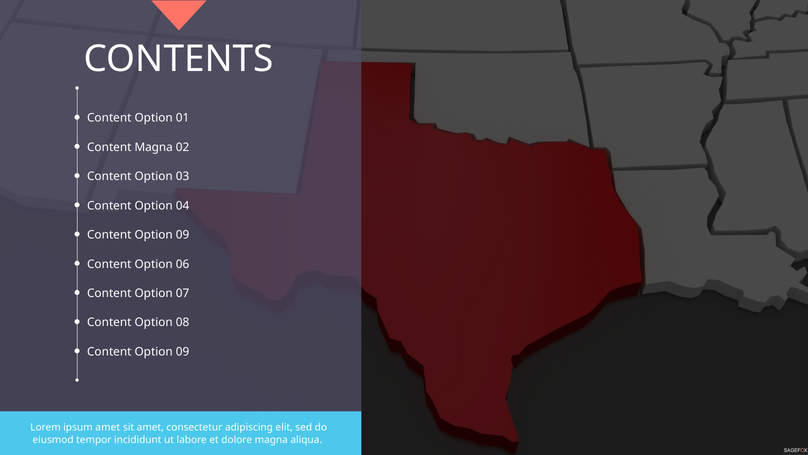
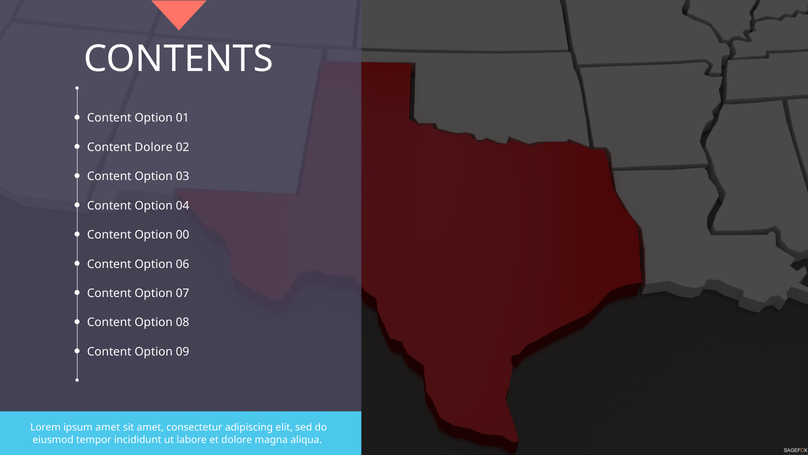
Content Magna: Magna -> Dolore (154, 147)
09: 09 -> 00 (183, 235)
